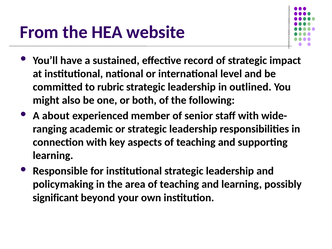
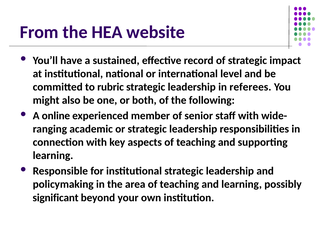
outlined: outlined -> referees (250, 87)
about: about -> online (56, 116)
